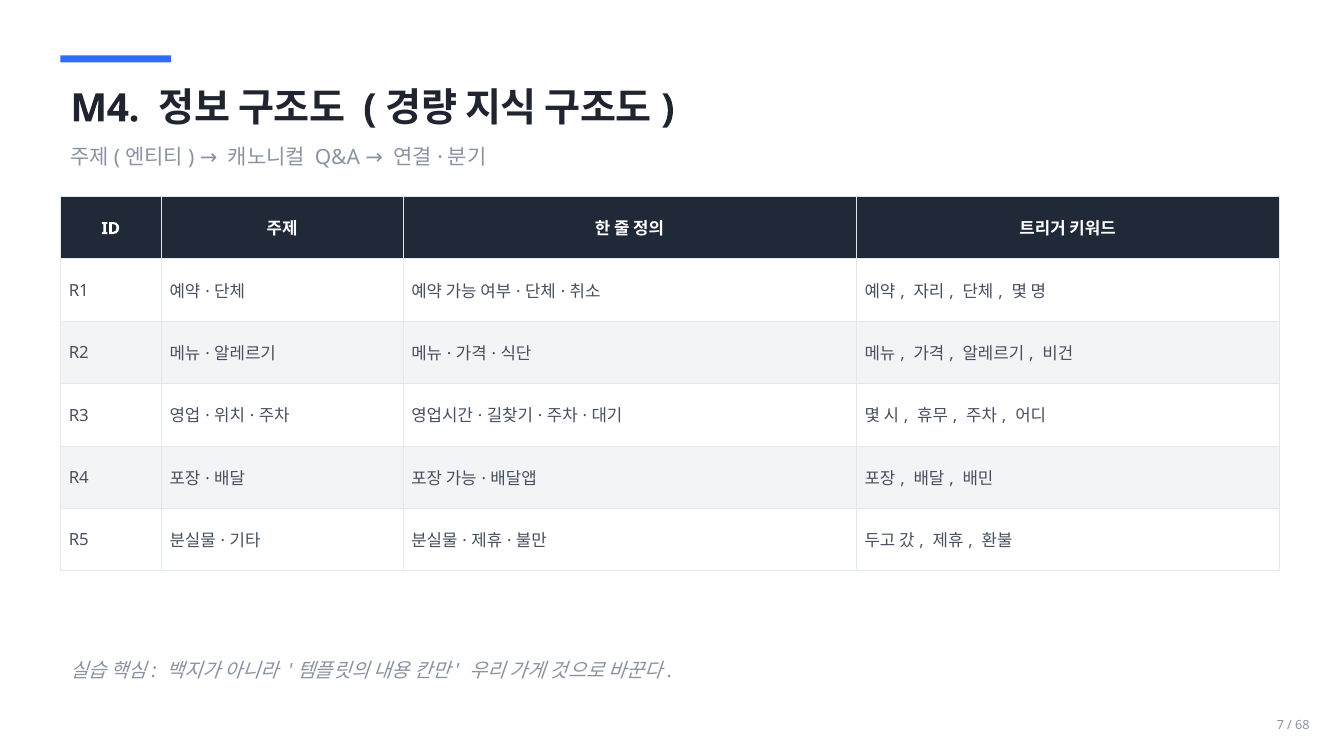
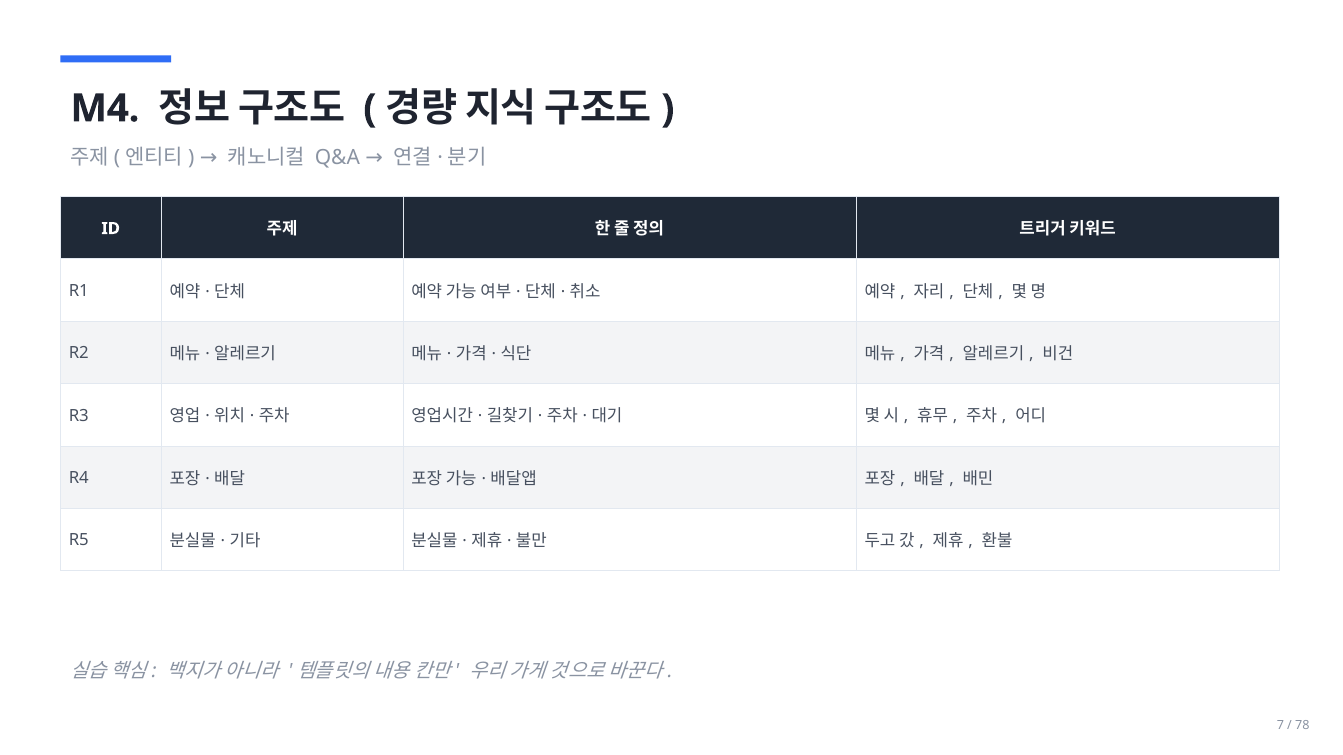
68: 68 -> 78 (1302, 726)
